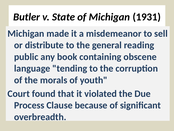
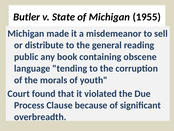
1931: 1931 -> 1955 (147, 17)
